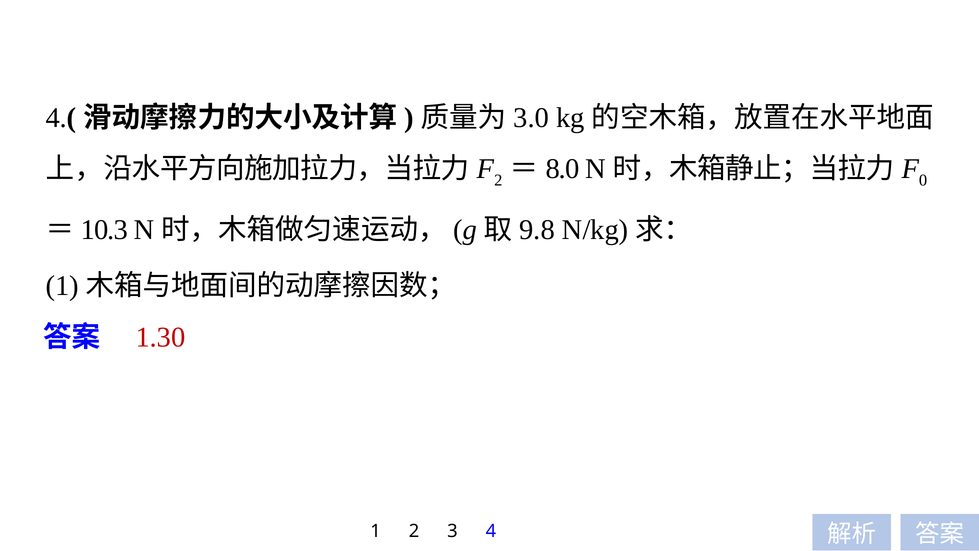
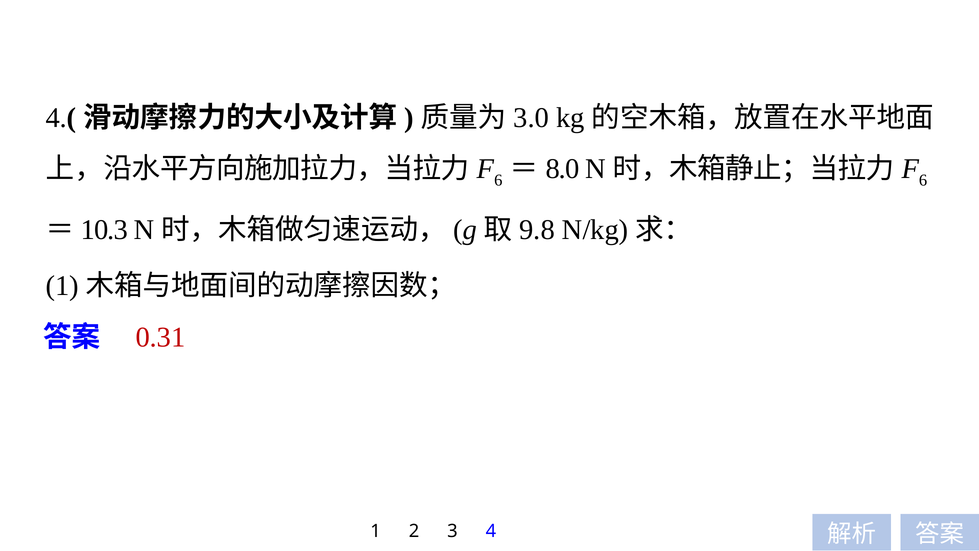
2: 2 -> 6 (498, 180)
0: 0 -> 6 (923, 180)
1.30: 1.30 -> 0.31 (161, 337)
